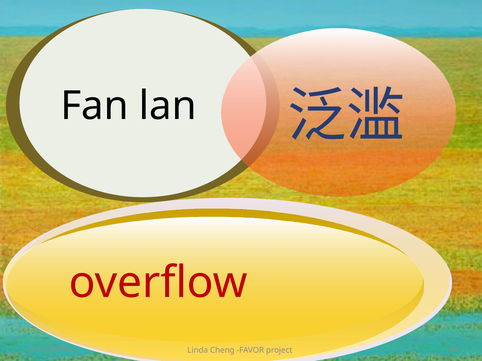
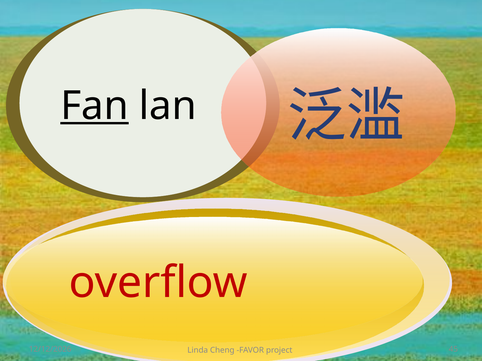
Fan underline: none -> present (94, 106)
